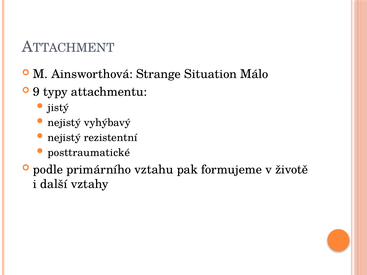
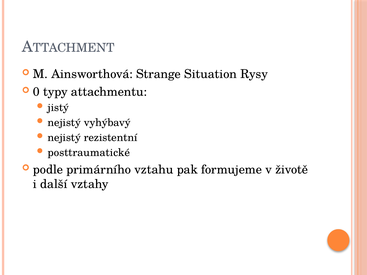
Málo: Málo -> Rysy (254, 74)
9: 9 -> 0 (36, 92)
